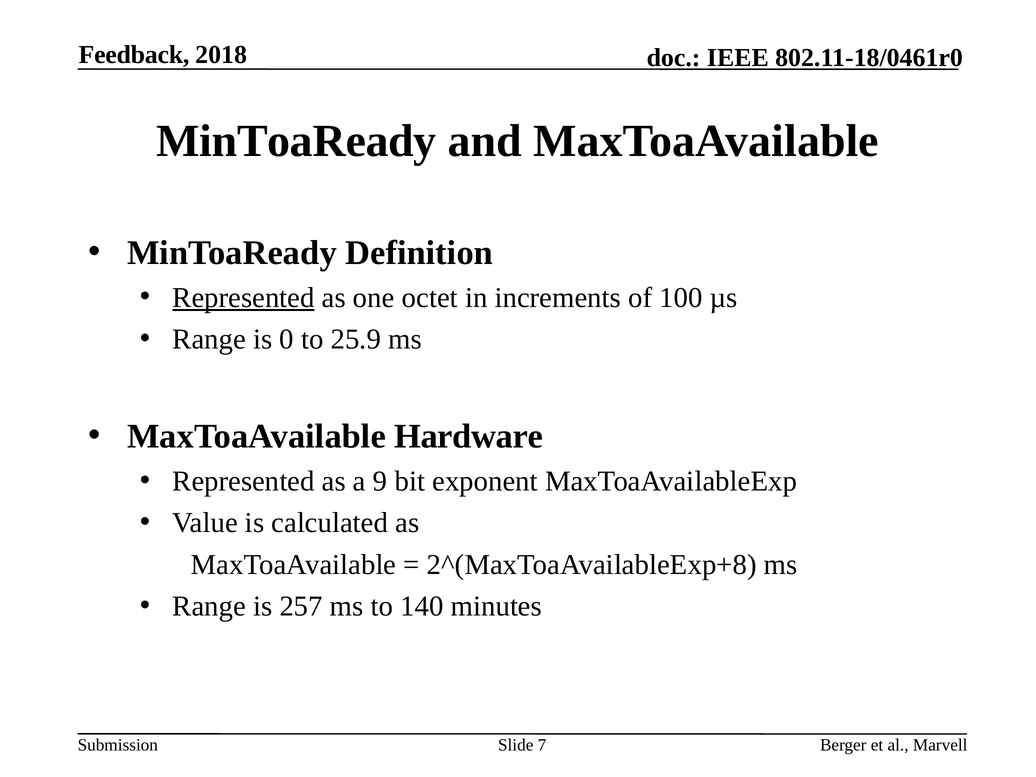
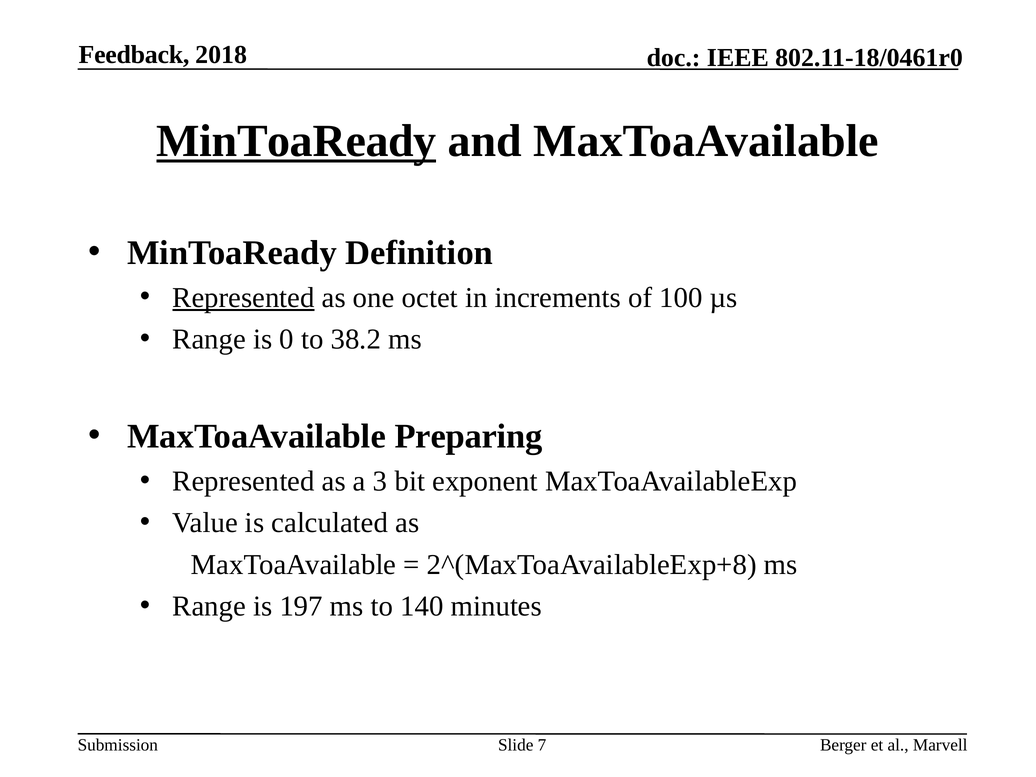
MinToaReady underline: none -> present (296, 141)
25.9: 25.9 -> 38.2 (356, 339)
Hardware: Hardware -> Preparing (469, 436)
9: 9 -> 3 (380, 481)
257: 257 -> 197 (301, 606)
